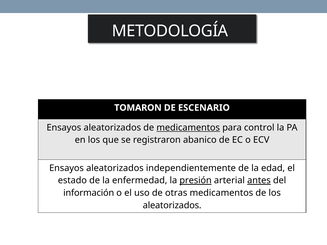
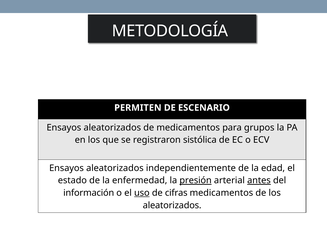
TOMARON: TOMARON -> PERMITEN (138, 108)
medicamentos underline: present -> none (188, 128)
control: control -> grupos (259, 128)
abanico: abanico -> sistólica (200, 140)
uso underline: none -> present (142, 193)
otras: otras -> cifras (176, 193)
